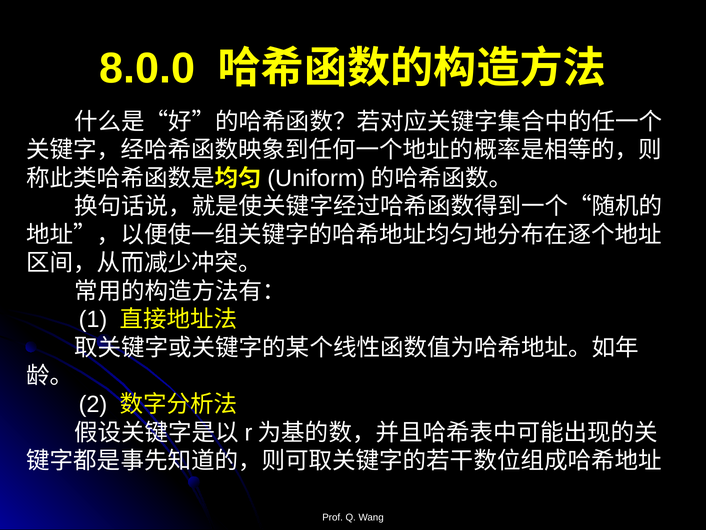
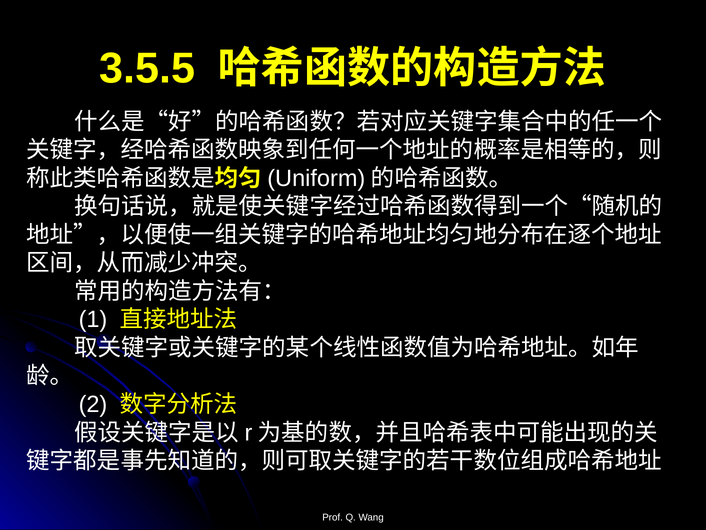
8.0.0: 8.0.0 -> 3.5.5 (147, 68)
